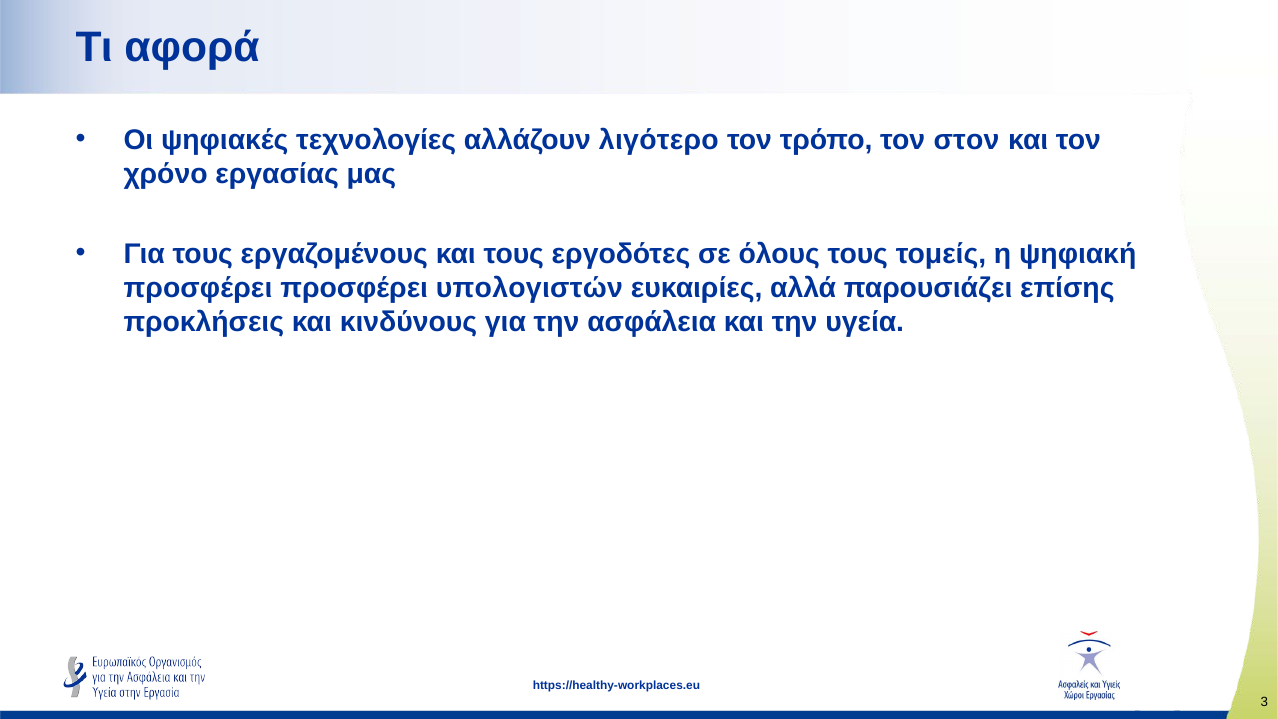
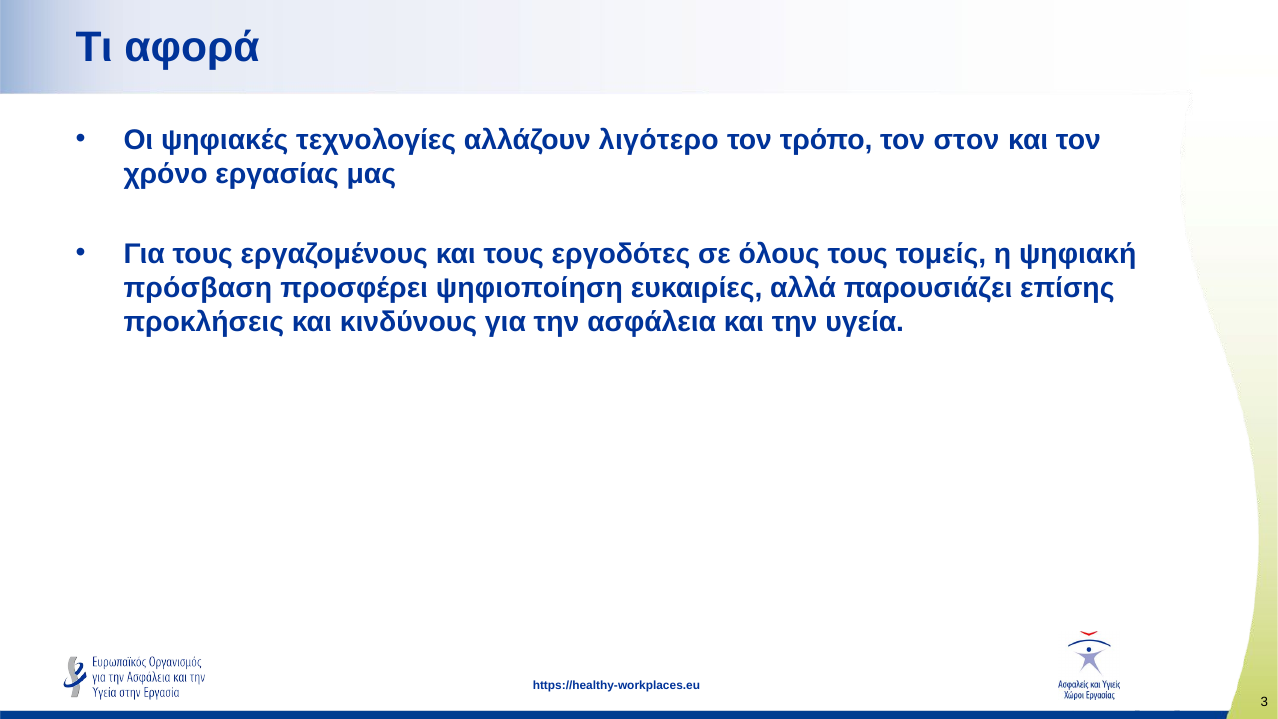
προσφέρει: προσφέρει -> πρόσβαση (198, 288)
υπολογιστών: υπολογιστών -> ψηφιοποίηση (529, 288)
